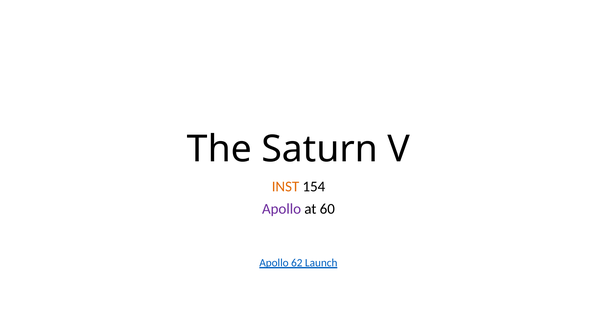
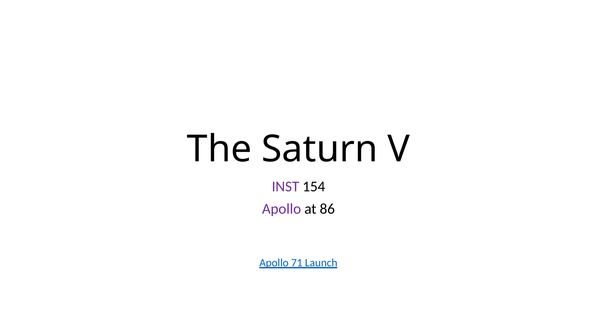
INST colour: orange -> purple (285, 187)
60: 60 -> 86 (327, 209)
62: 62 -> 71 (297, 263)
